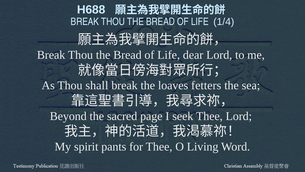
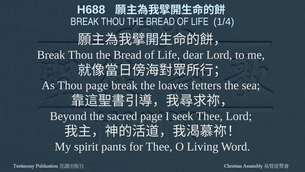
Thou shall: shall -> page (97, 85)
